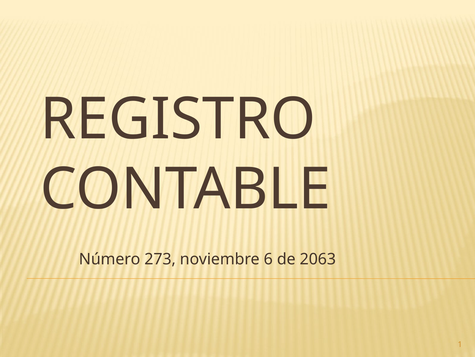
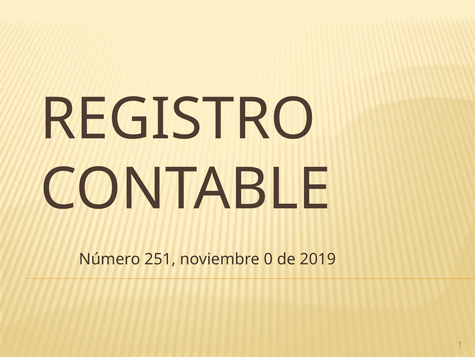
273: 273 -> 251 (160, 259)
6: 6 -> 0 (268, 259)
2063: 2063 -> 2019 (318, 259)
